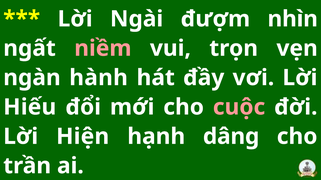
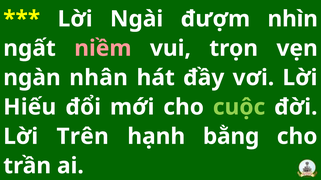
hành: hành -> nhân (99, 78)
cuộc colour: pink -> light green (239, 107)
Hiện: Hiện -> Trên (83, 137)
dâng: dâng -> bằng (231, 137)
